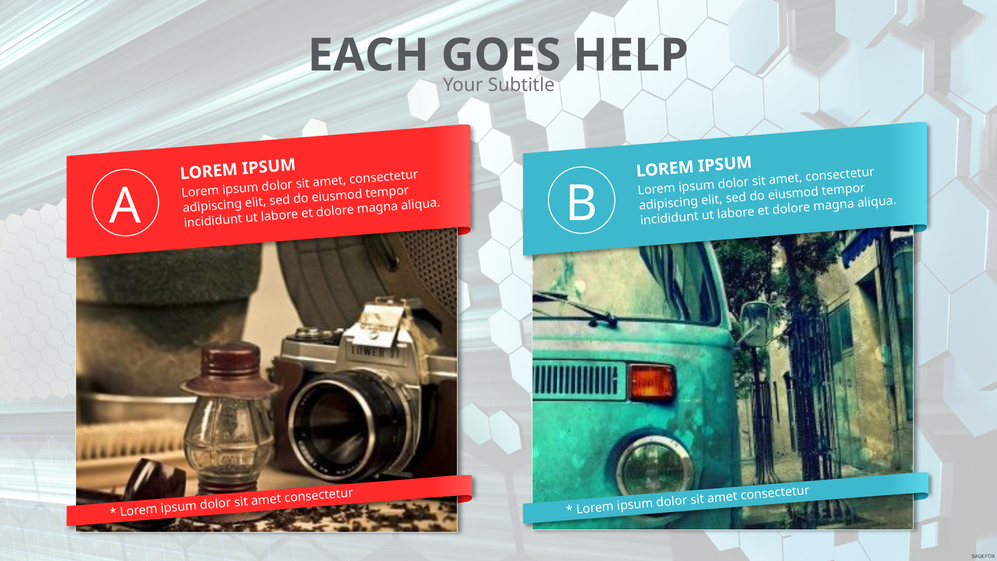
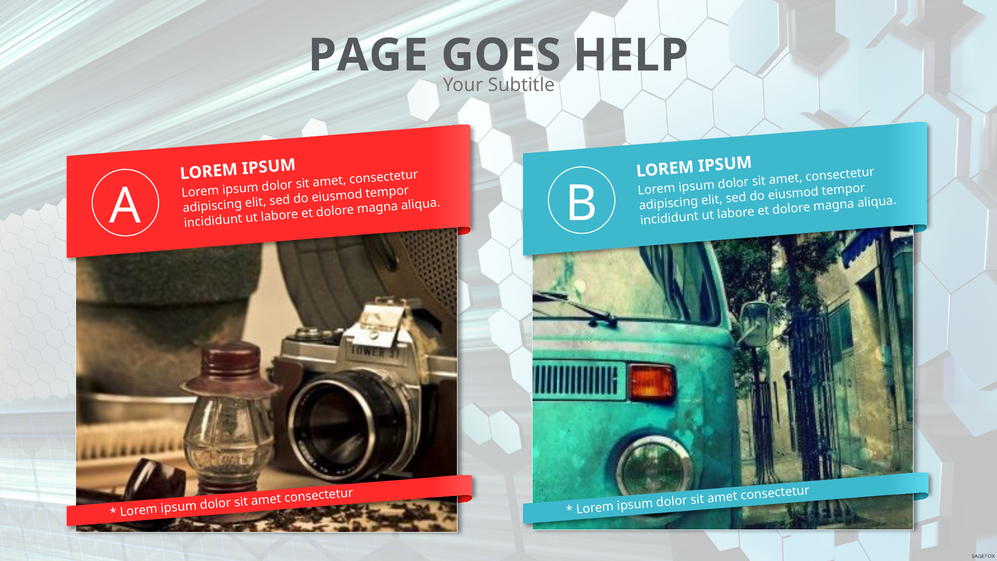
EACH: EACH -> PAGE (368, 55)
